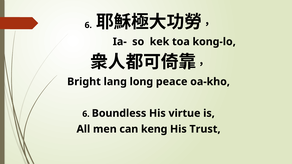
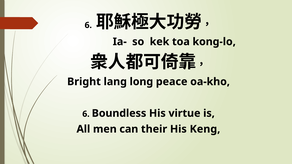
keng: keng -> their (154, 129)
Trust: Trust -> Keng (205, 129)
